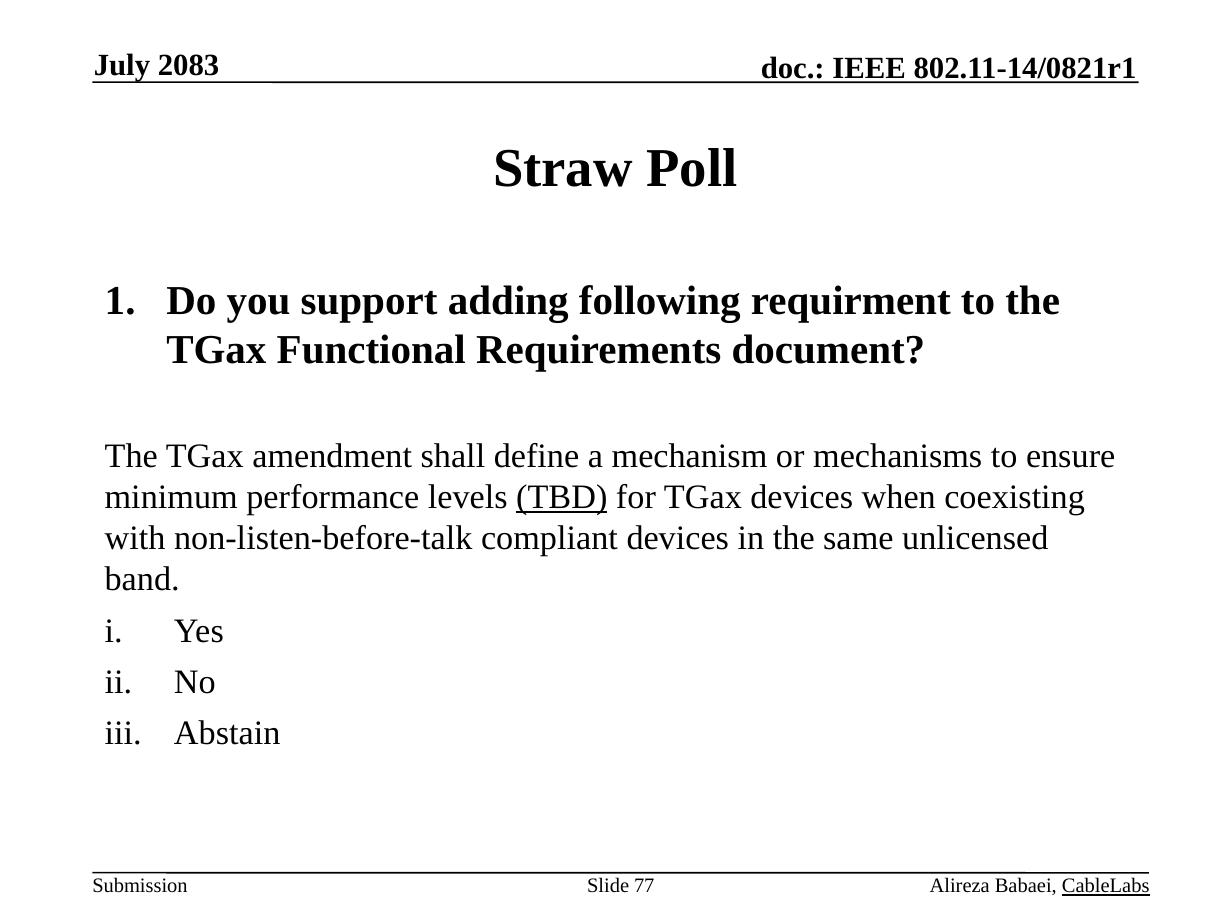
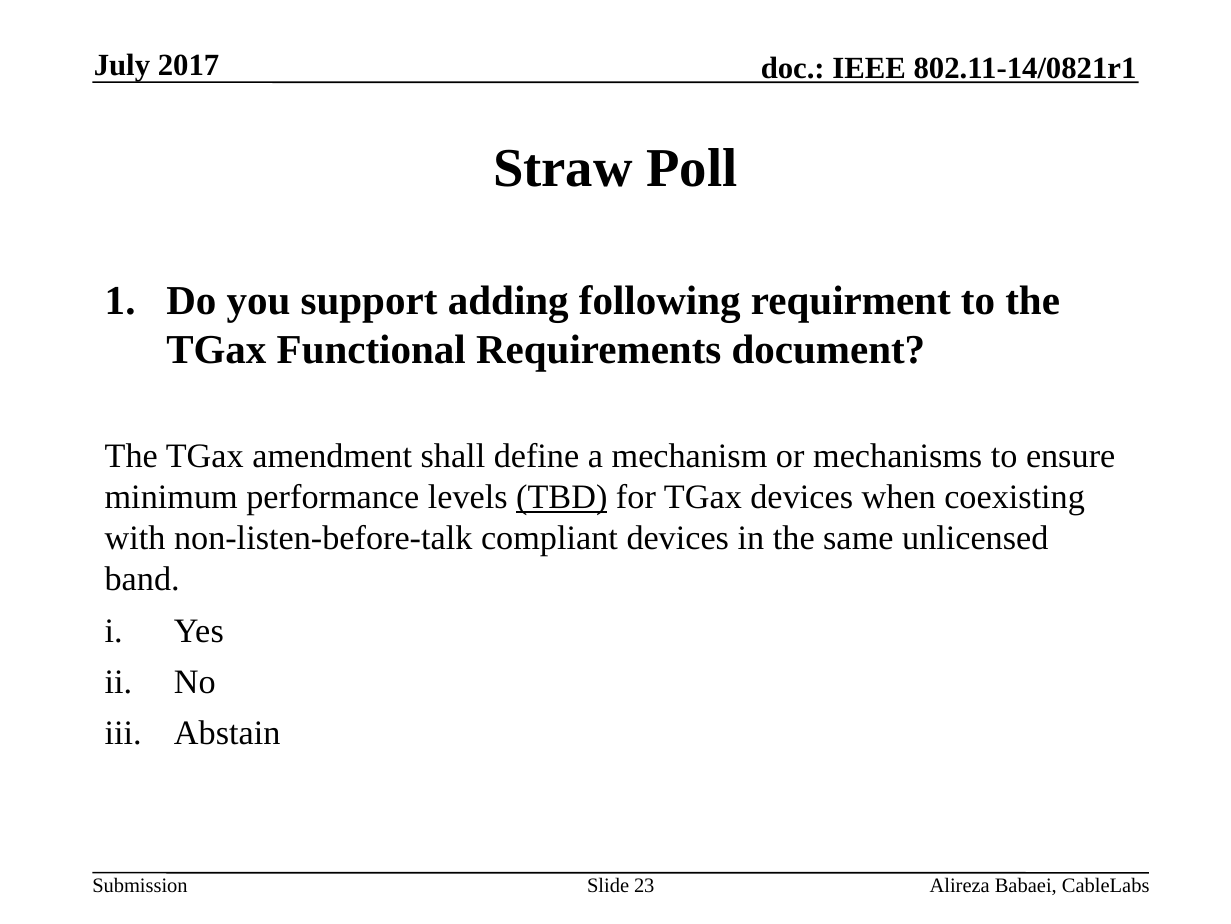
2083: 2083 -> 2017 (189, 65)
77: 77 -> 23 (644, 885)
CableLabs underline: present -> none (1106, 885)
